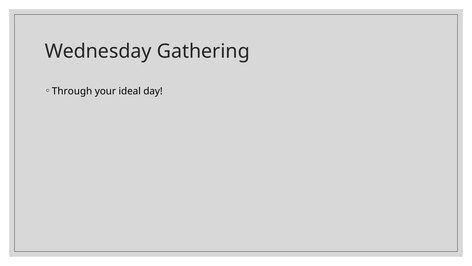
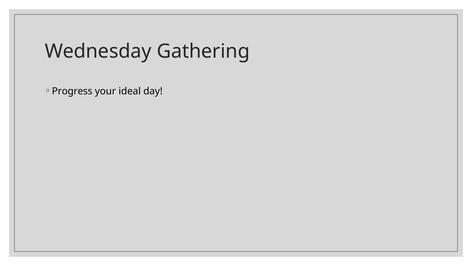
Through: Through -> Progress (72, 91)
